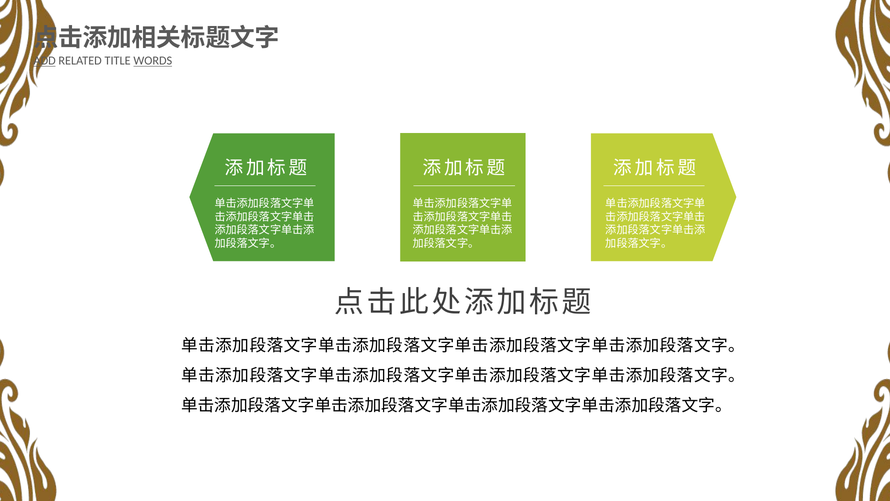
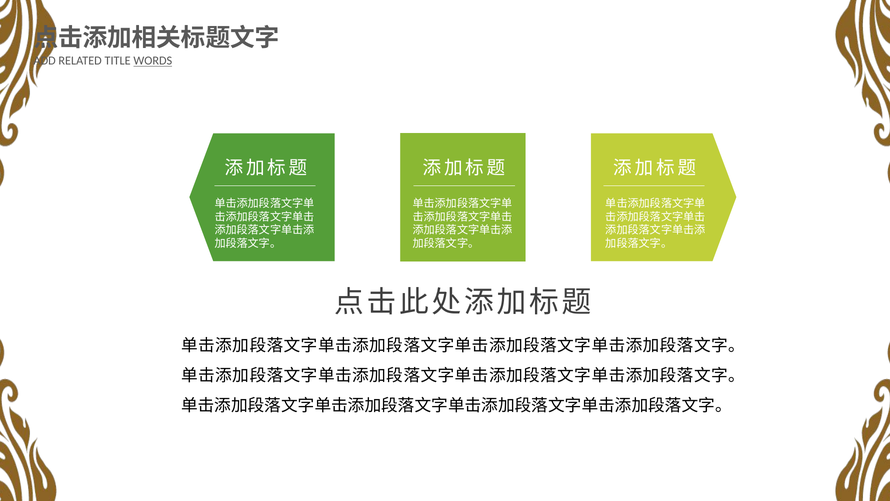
ADD underline: present -> none (45, 61)
